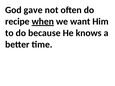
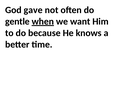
recipe: recipe -> gentle (17, 22)
